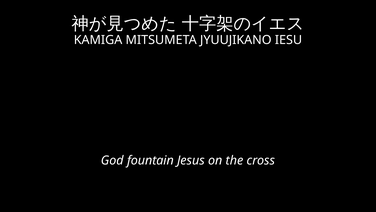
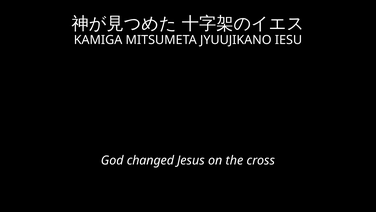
fountain: fountain -> changed (150, 160)
